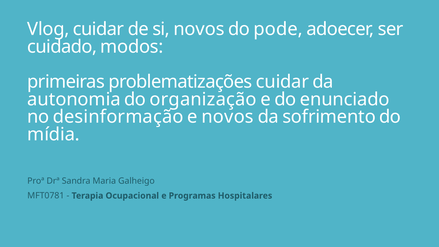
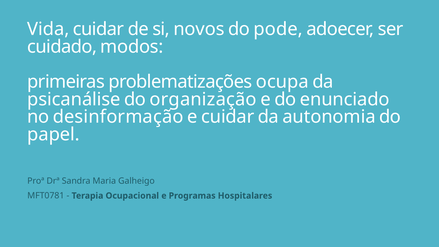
Vlog: Vlog -> Vida (48, 29)
problematizações cuidar: cuidar -> ocupa (282, 82)
autonomia: autonomia -> psicanálise (74, 99)
e novos: novos -> cuidar (228, 117)
sofrimento: sofrimento -> autonomia (329, 117)
mídia: mídia -> papel (54, 134)
